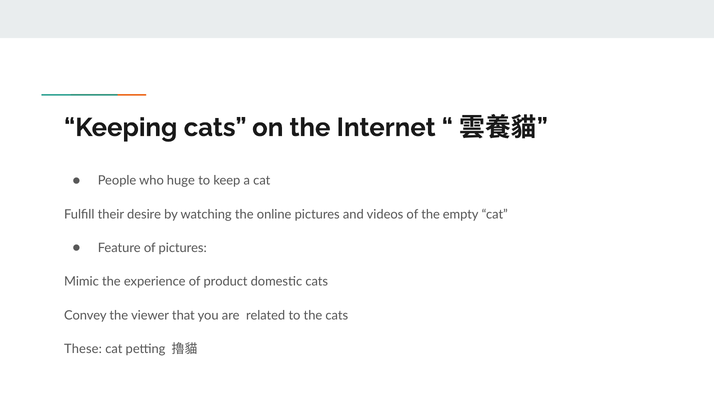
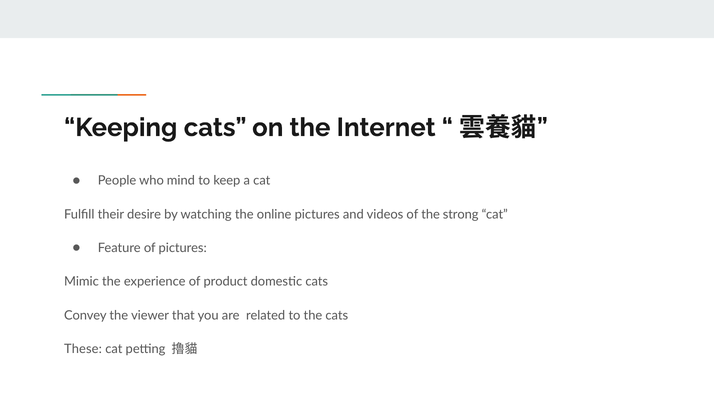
huge: huge -> mind (181, 180)
empty: empty -> strong (461, 214)
